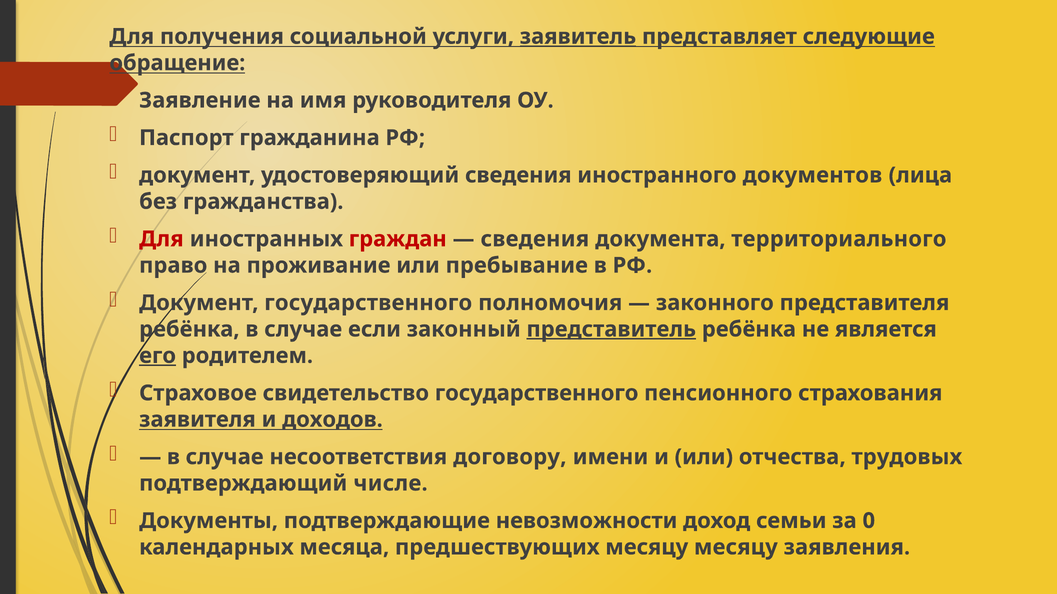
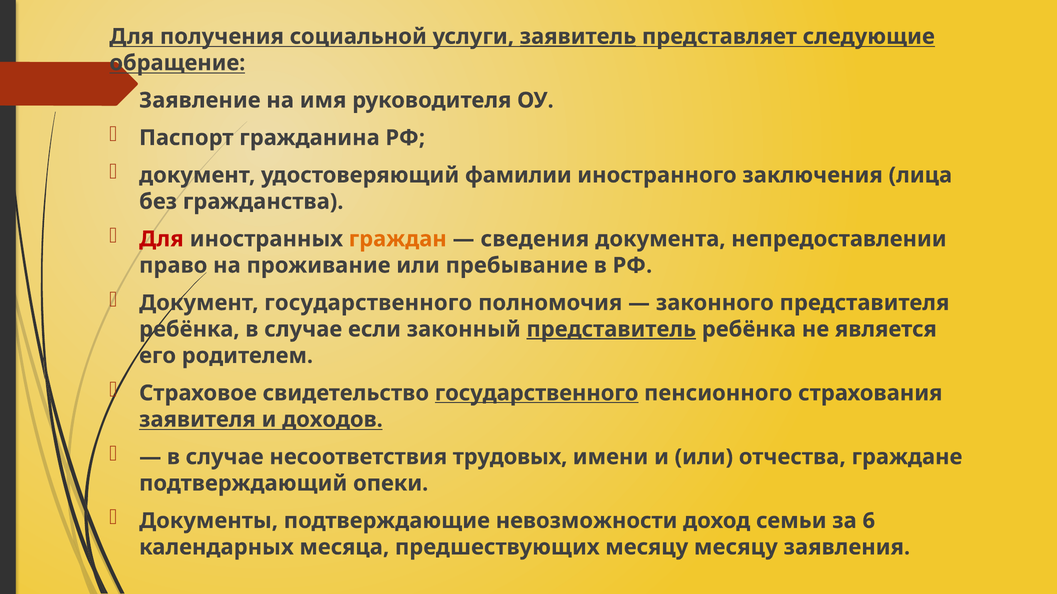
удостоверяющий сведения: сведения -> фамилии (518, 175)
документов: документов -> заключения (813, 175)
граждан colour: red -> orange (398, 239)
территориального: территориального -> непредоставлении (839, 239)
его underline: present -> none (158, 356)
государственного underline: none -> present (537, 393)
договору: договору -> трудовых (510, 457)
трудовых: трудовых -> граждане (907, 457)
числе: числе -> опеки (391, 484)
0: 0 -> 6 (869, 521)
